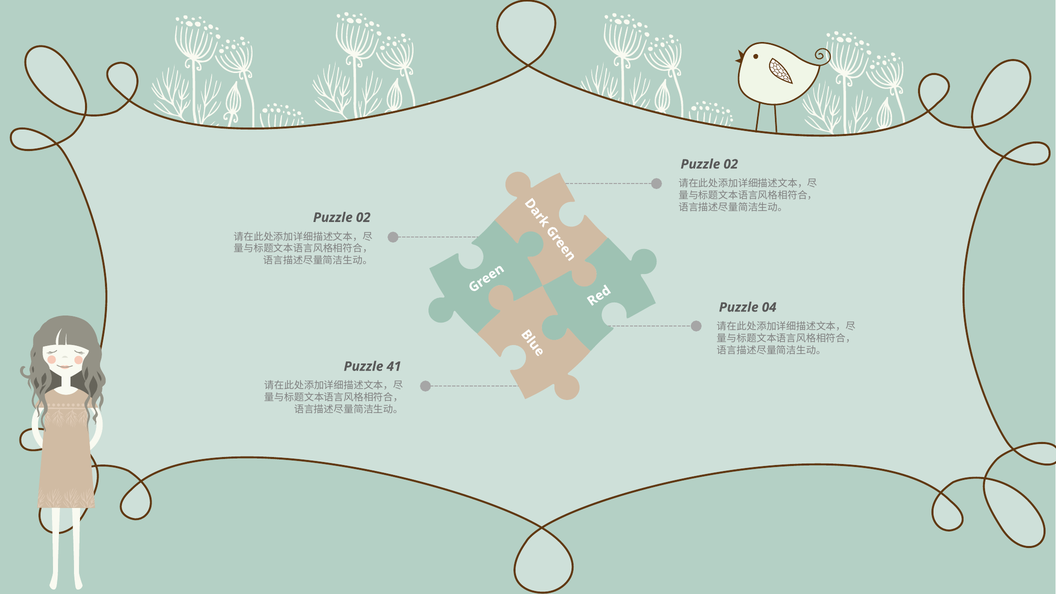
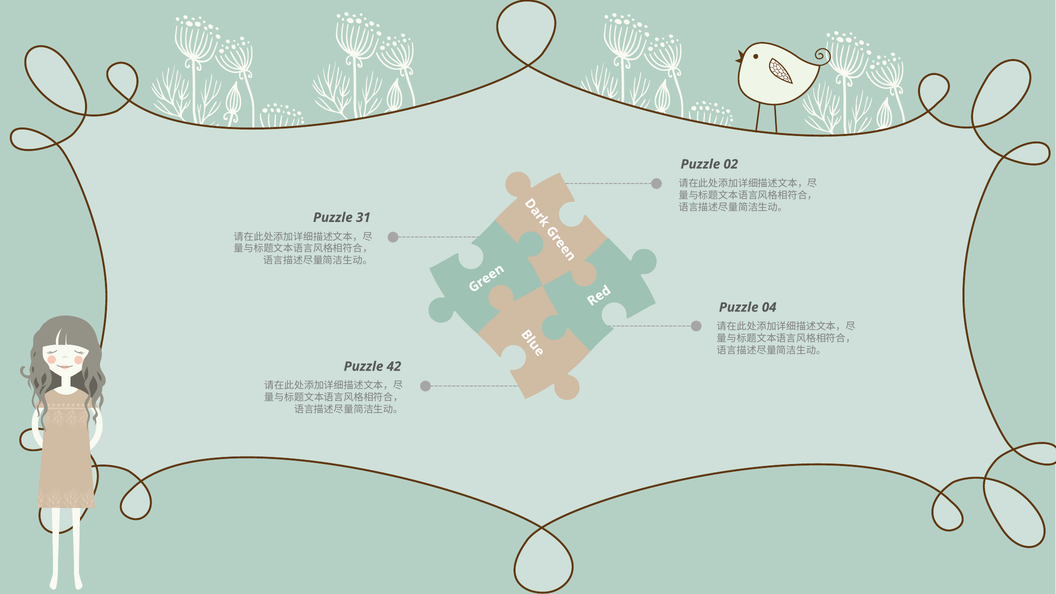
02: 02 -> 31 (363, 218)
41: 41 -> 42 (394, 366)
